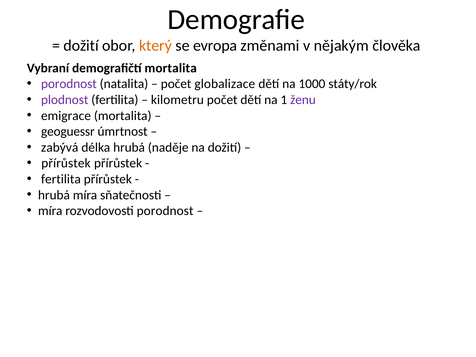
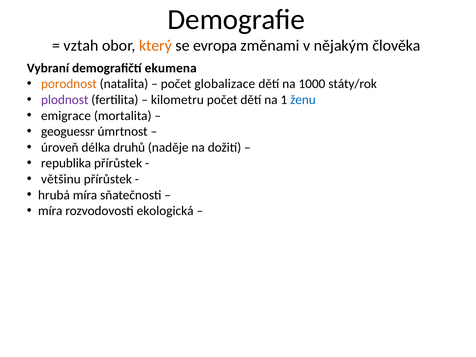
dožití: dožití -> vztah (81, 45)
demografičtí mortalita: mortalita -> ekumena (171, 68)
porodnost colour: purple -> orange (69, 84)
ženu colour: purple -> blue (303, 100)
zabývá: zabývá -> úroveň (60, 147)
délka hrubá: hrubá -> druhů (129, 147)
přírůstek: přírůstek -> republika (66, 163)
fertilita: fertilita -> většinu (61, 179)
rozvodovosti porodnost: porodnost -> ekologická (165, 211)
